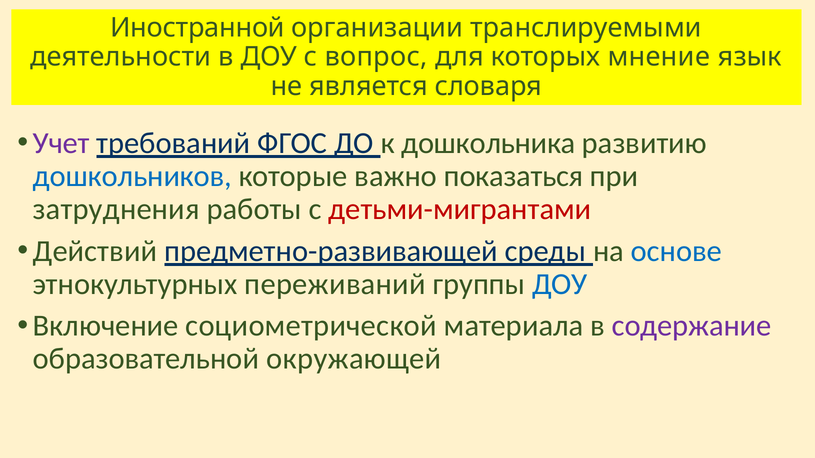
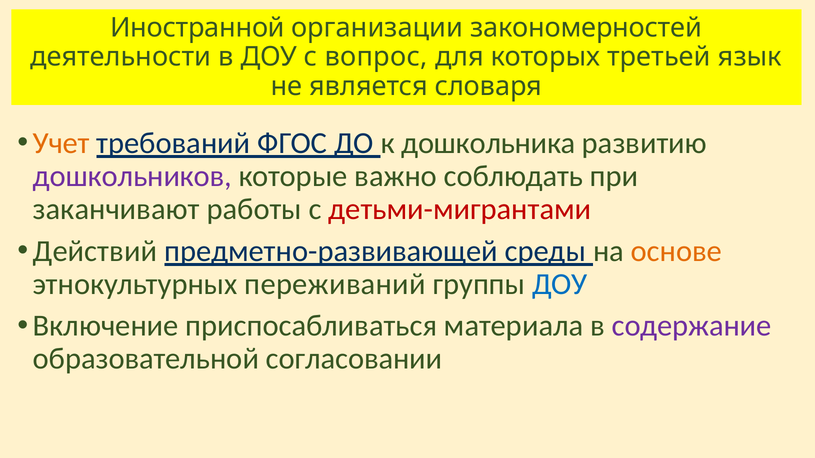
транслируемыми: транслируемыми -> закономерностей (586, 28)
мнение: мнение -> третьей (659, 57)
Учет colour: purple -> orange (61, 143)
дошкольников colour: blue -> purple (132, 176)
показаться: показаться -> соблюдать (514, 176)
затруднения: затруднения -> заканчивают (116, 209)
основе colour: blue -> orange (676, 251)
социометрической: социометрической -> приспосабливаться (311, 326)
окружающей: окружающей -> согласовании (354, 359)
